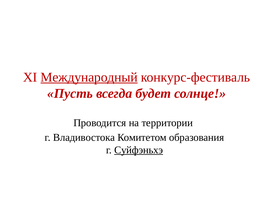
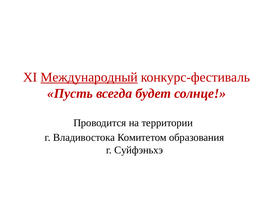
Суйфэньхэ underline: present -> none (139, 150)
